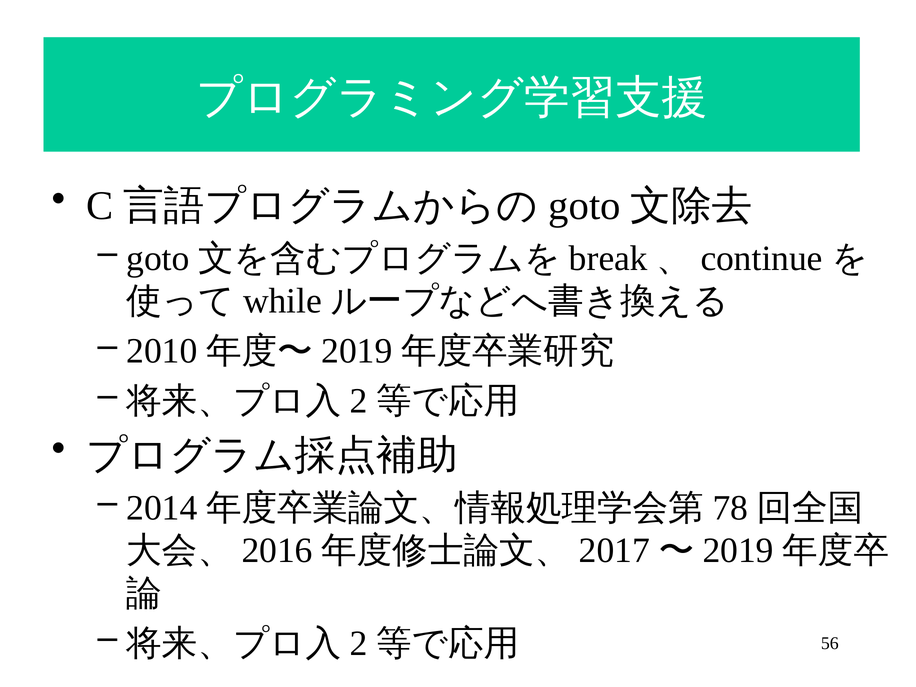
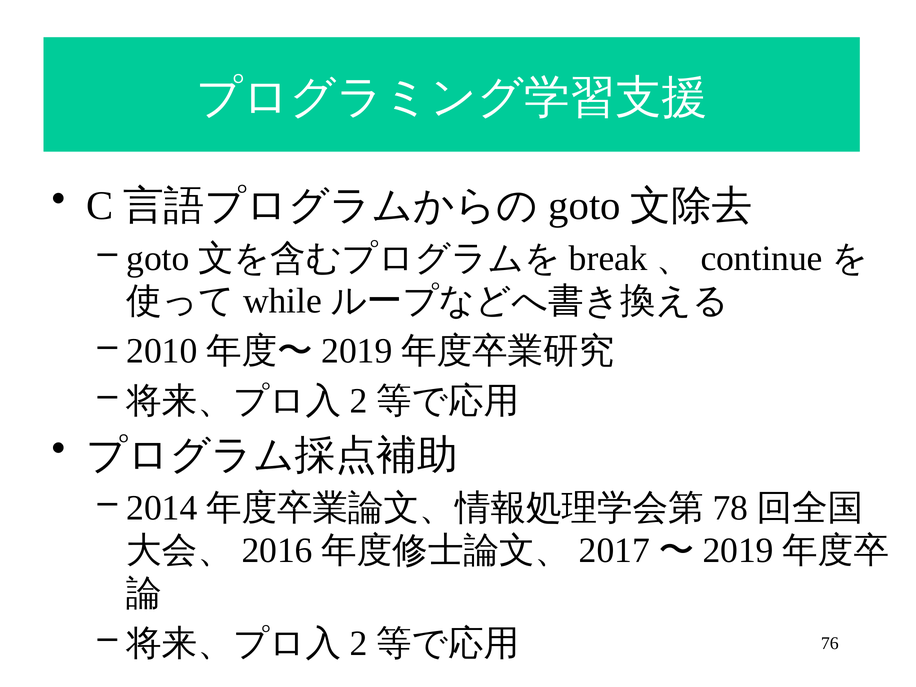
56: 56 -> 76 (830, 643)
